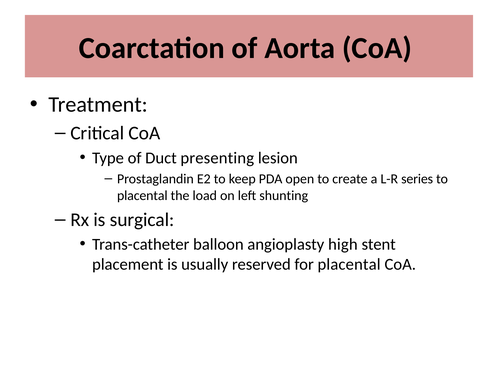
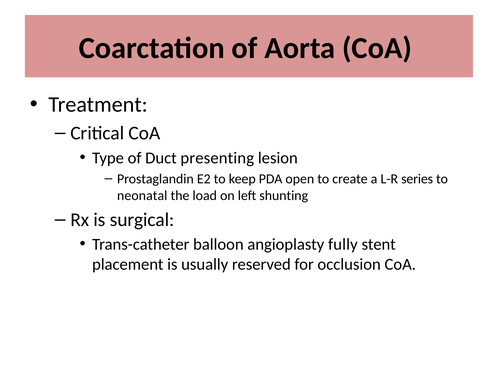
placental: placental -> neonatal (142, 195)
high: high -> fully (343, 244)
for placental: placental -> occlusion (349, 264)
